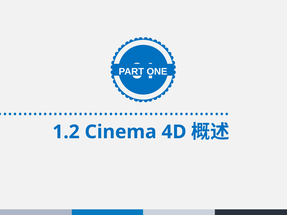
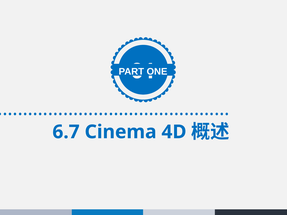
1.2: 1.2 -> 6.7 (66, 132)
